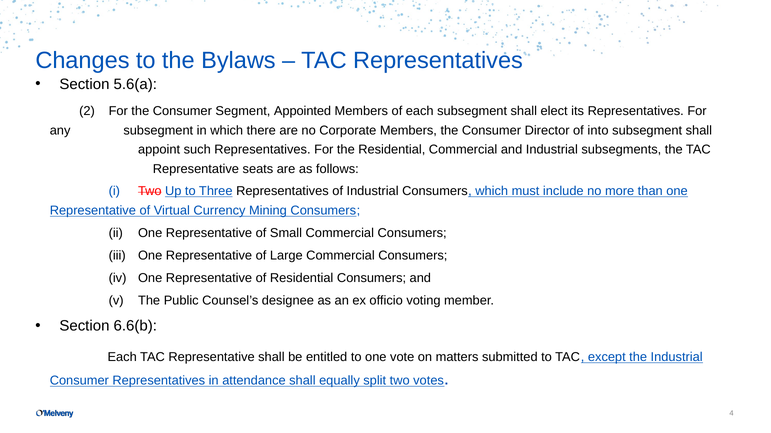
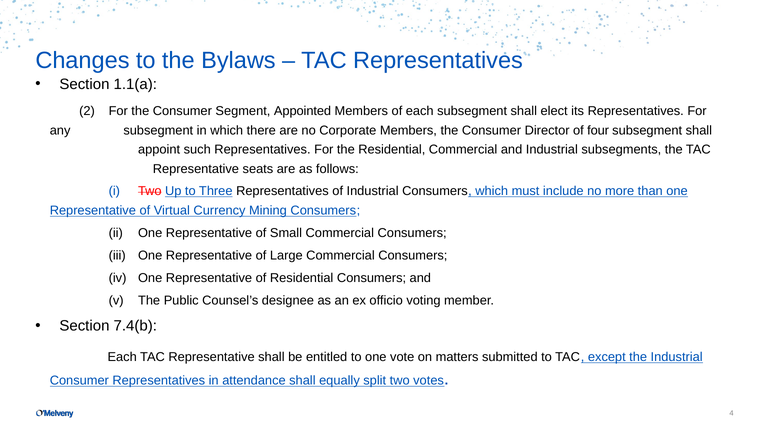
5.6(a: 5.6(a -> 1.1(a (135, 84)
into: into -> four (598, 131)
6.6(b: 6.6(b -> 7.4(b (135, 326)
